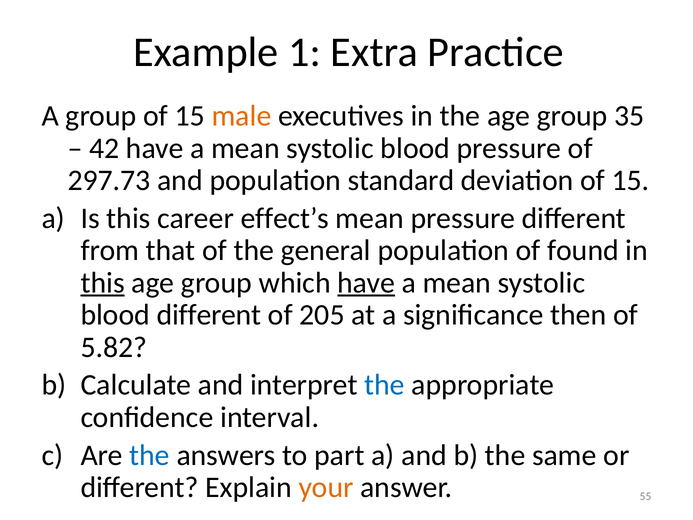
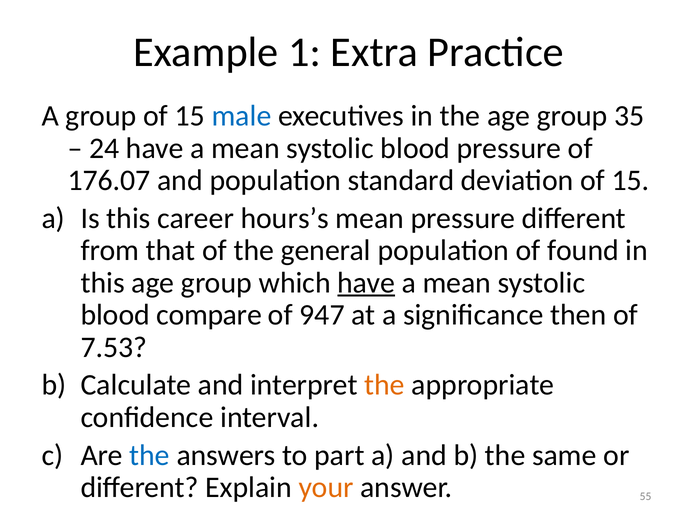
male colour: orange -> blue (241, 116)
42: 42 -> 24 (104, 148)
297.73: 297.73 -> 176.07 (109, 180)
effect’s: effect’s -> hours’s (285, 218)
this underline: present -> none (103, 283)
blood different: different -> compare (209, 315)
205: 205 -> 947 (322, 315)
5.82: 5.82 -> 7.53 (114, 347)
the colour: blue -> orange (384, 385)
